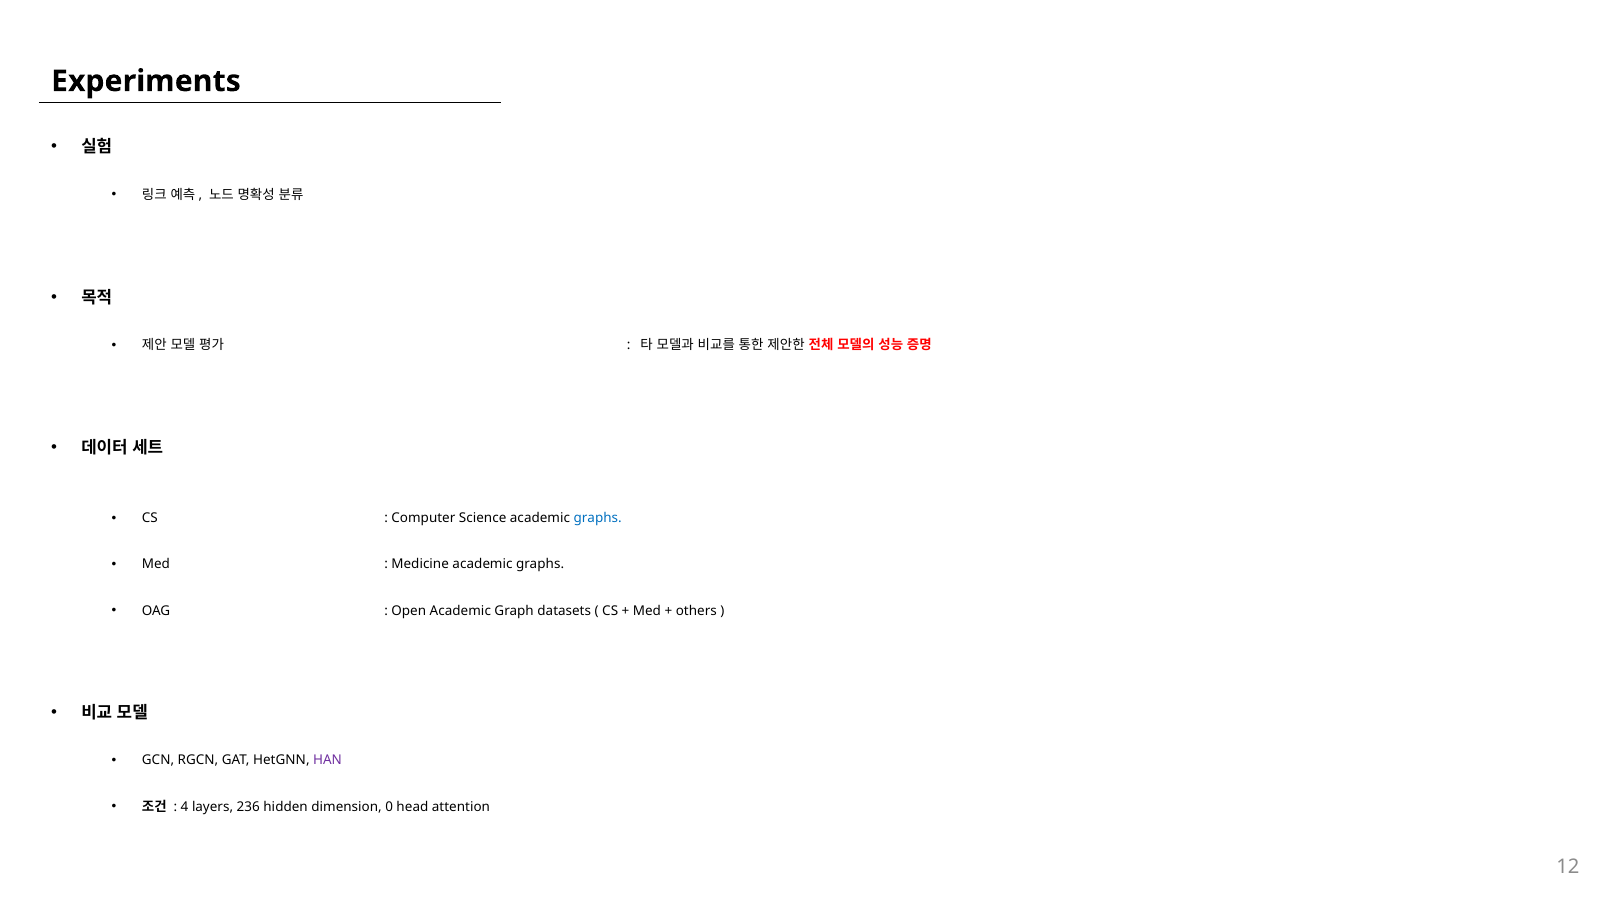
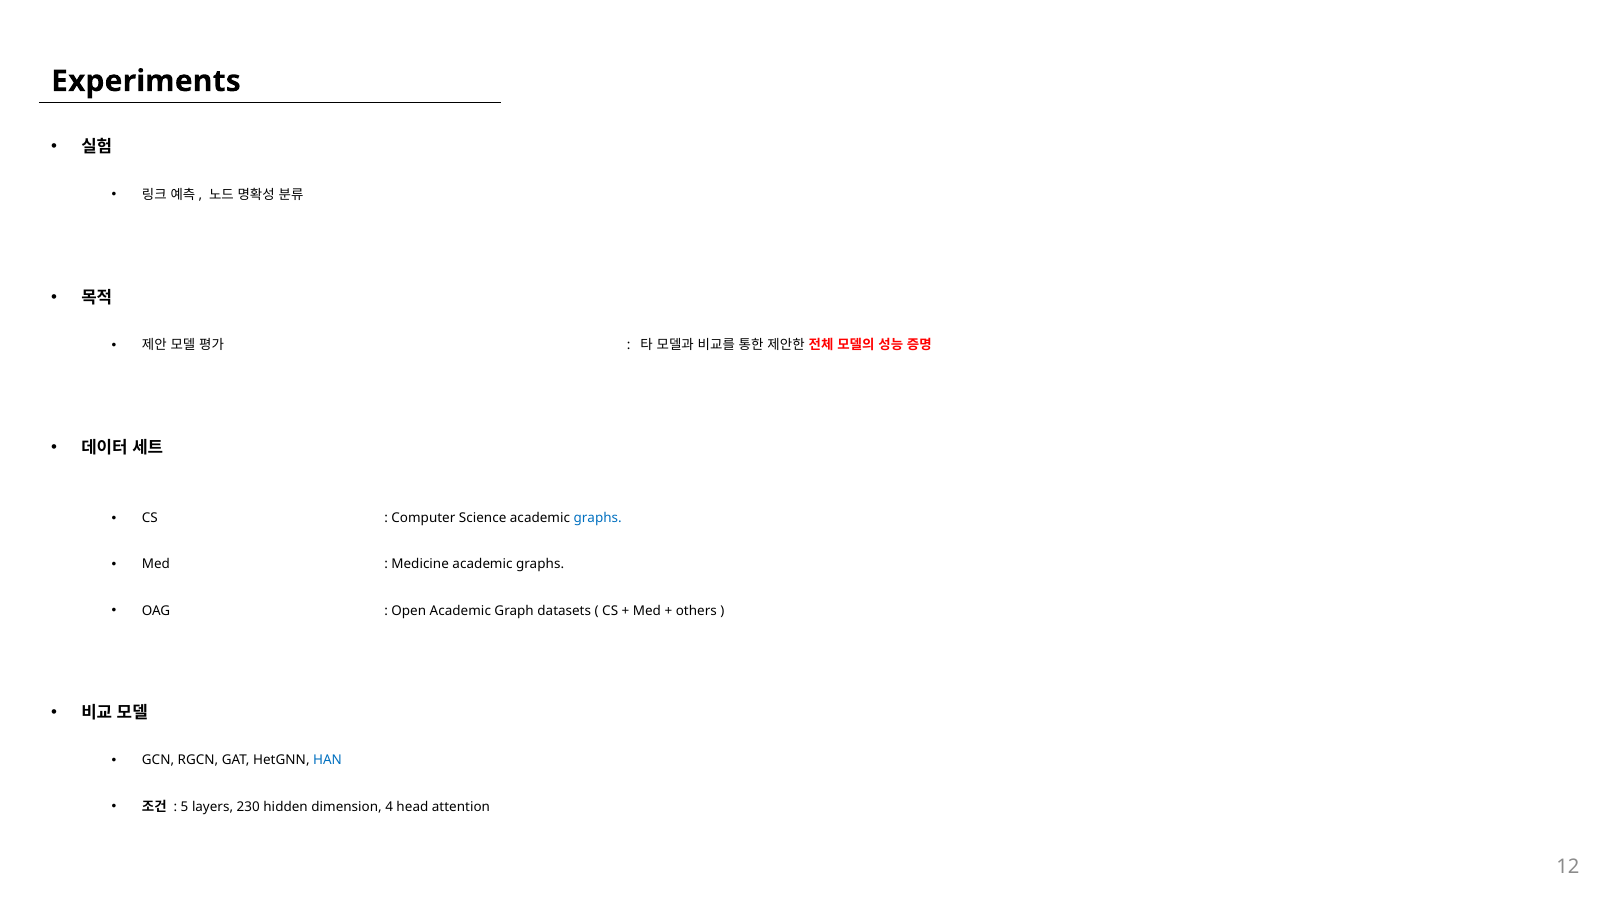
HAN colour: purple -> blue (328, 761)
4: 4 -> 5 (185, 807)
236: 236 -> 230 (248, 807)
0: 0 -> 4 (389, 807)
